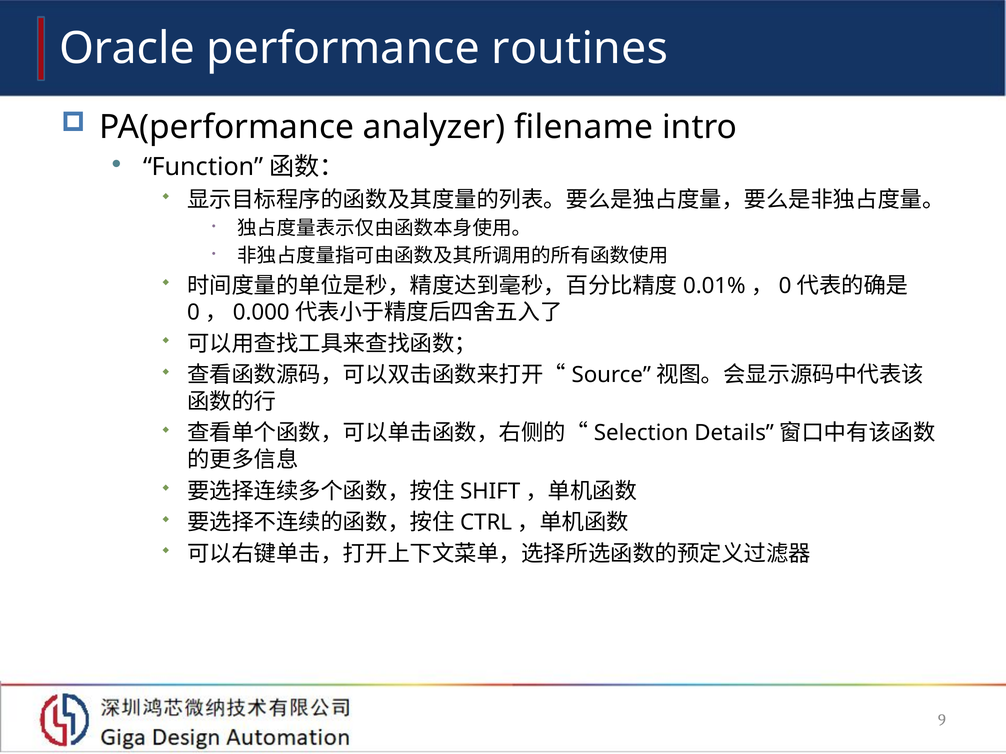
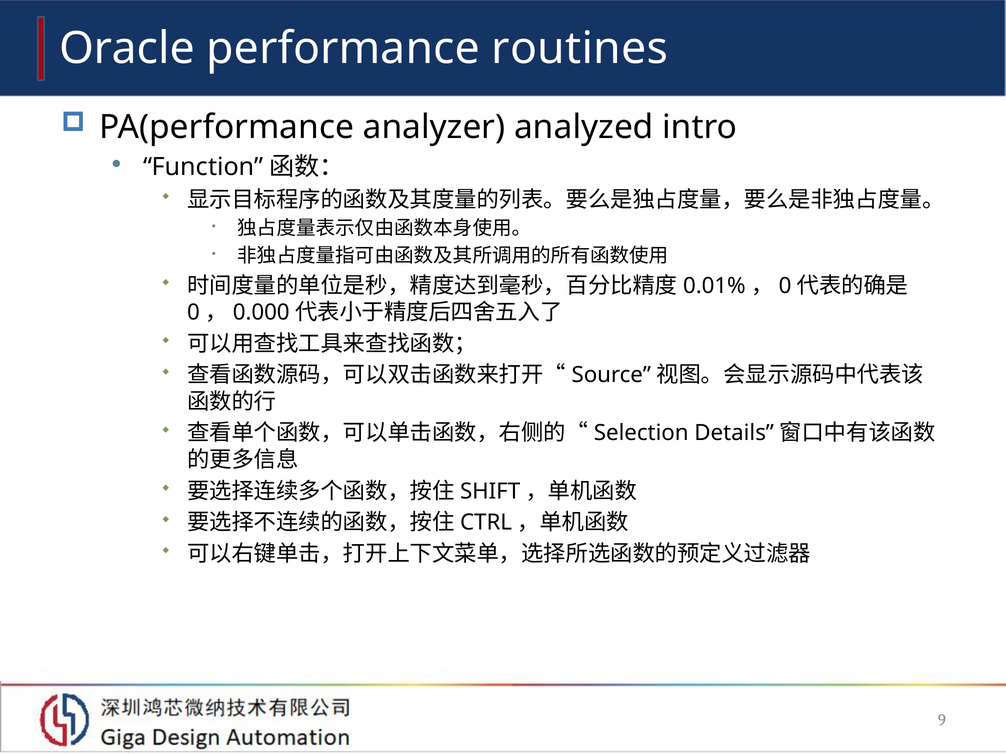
filename: filename -> analyzed (584, 127)
